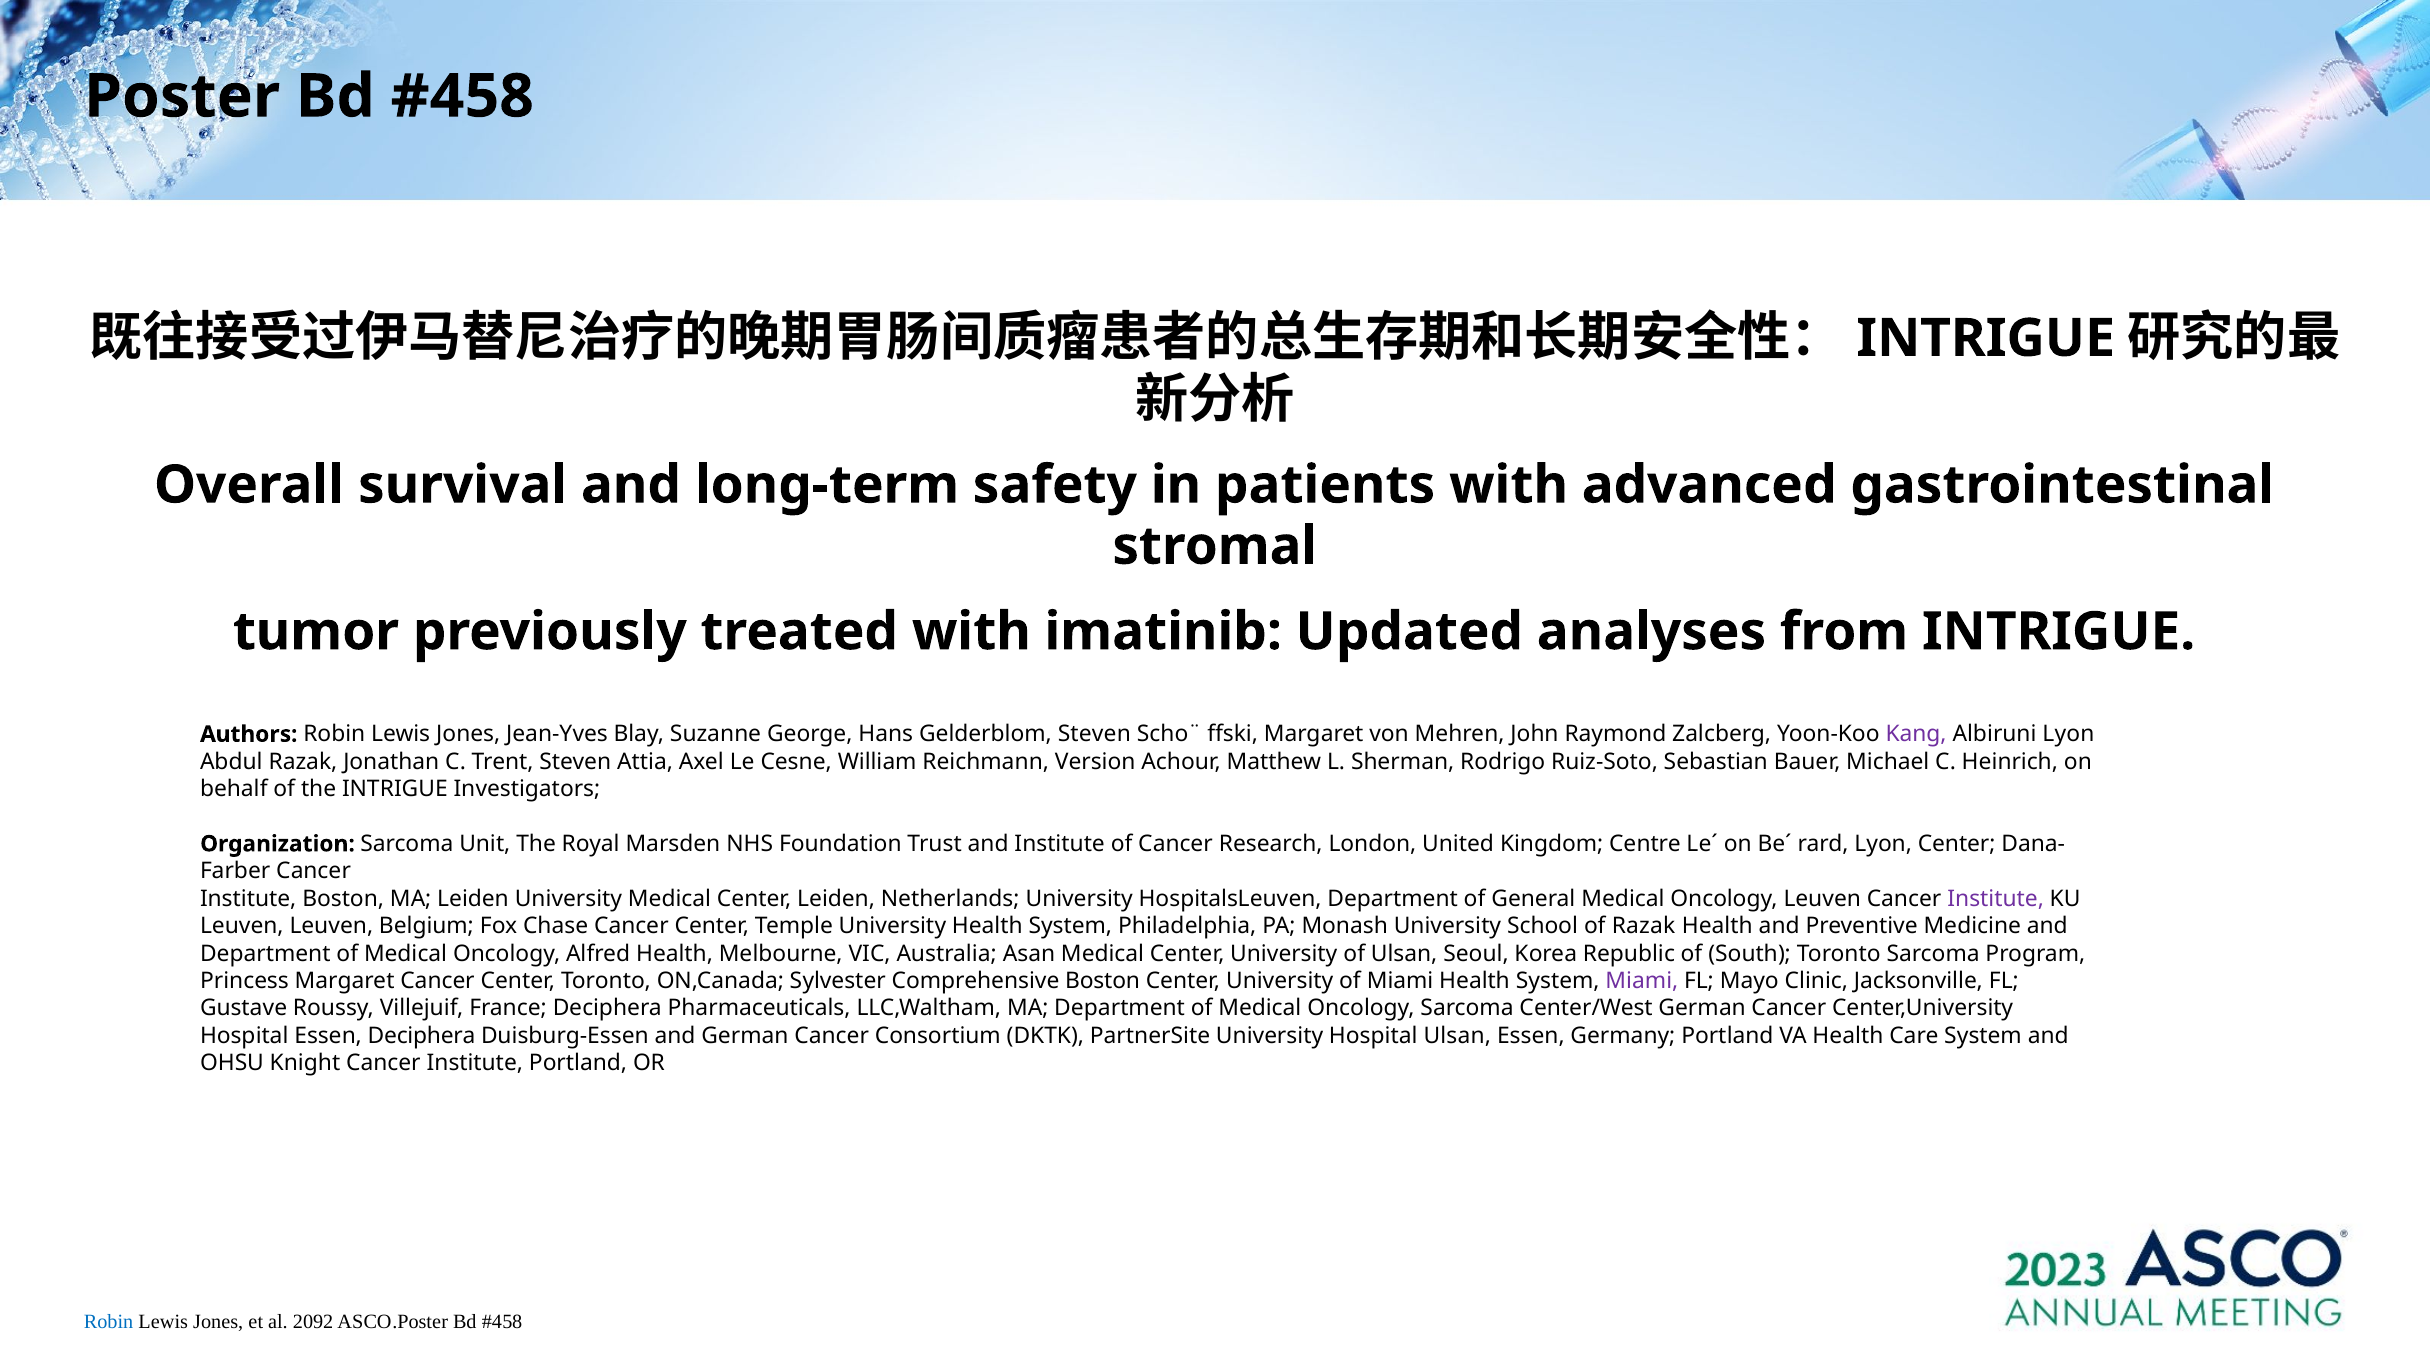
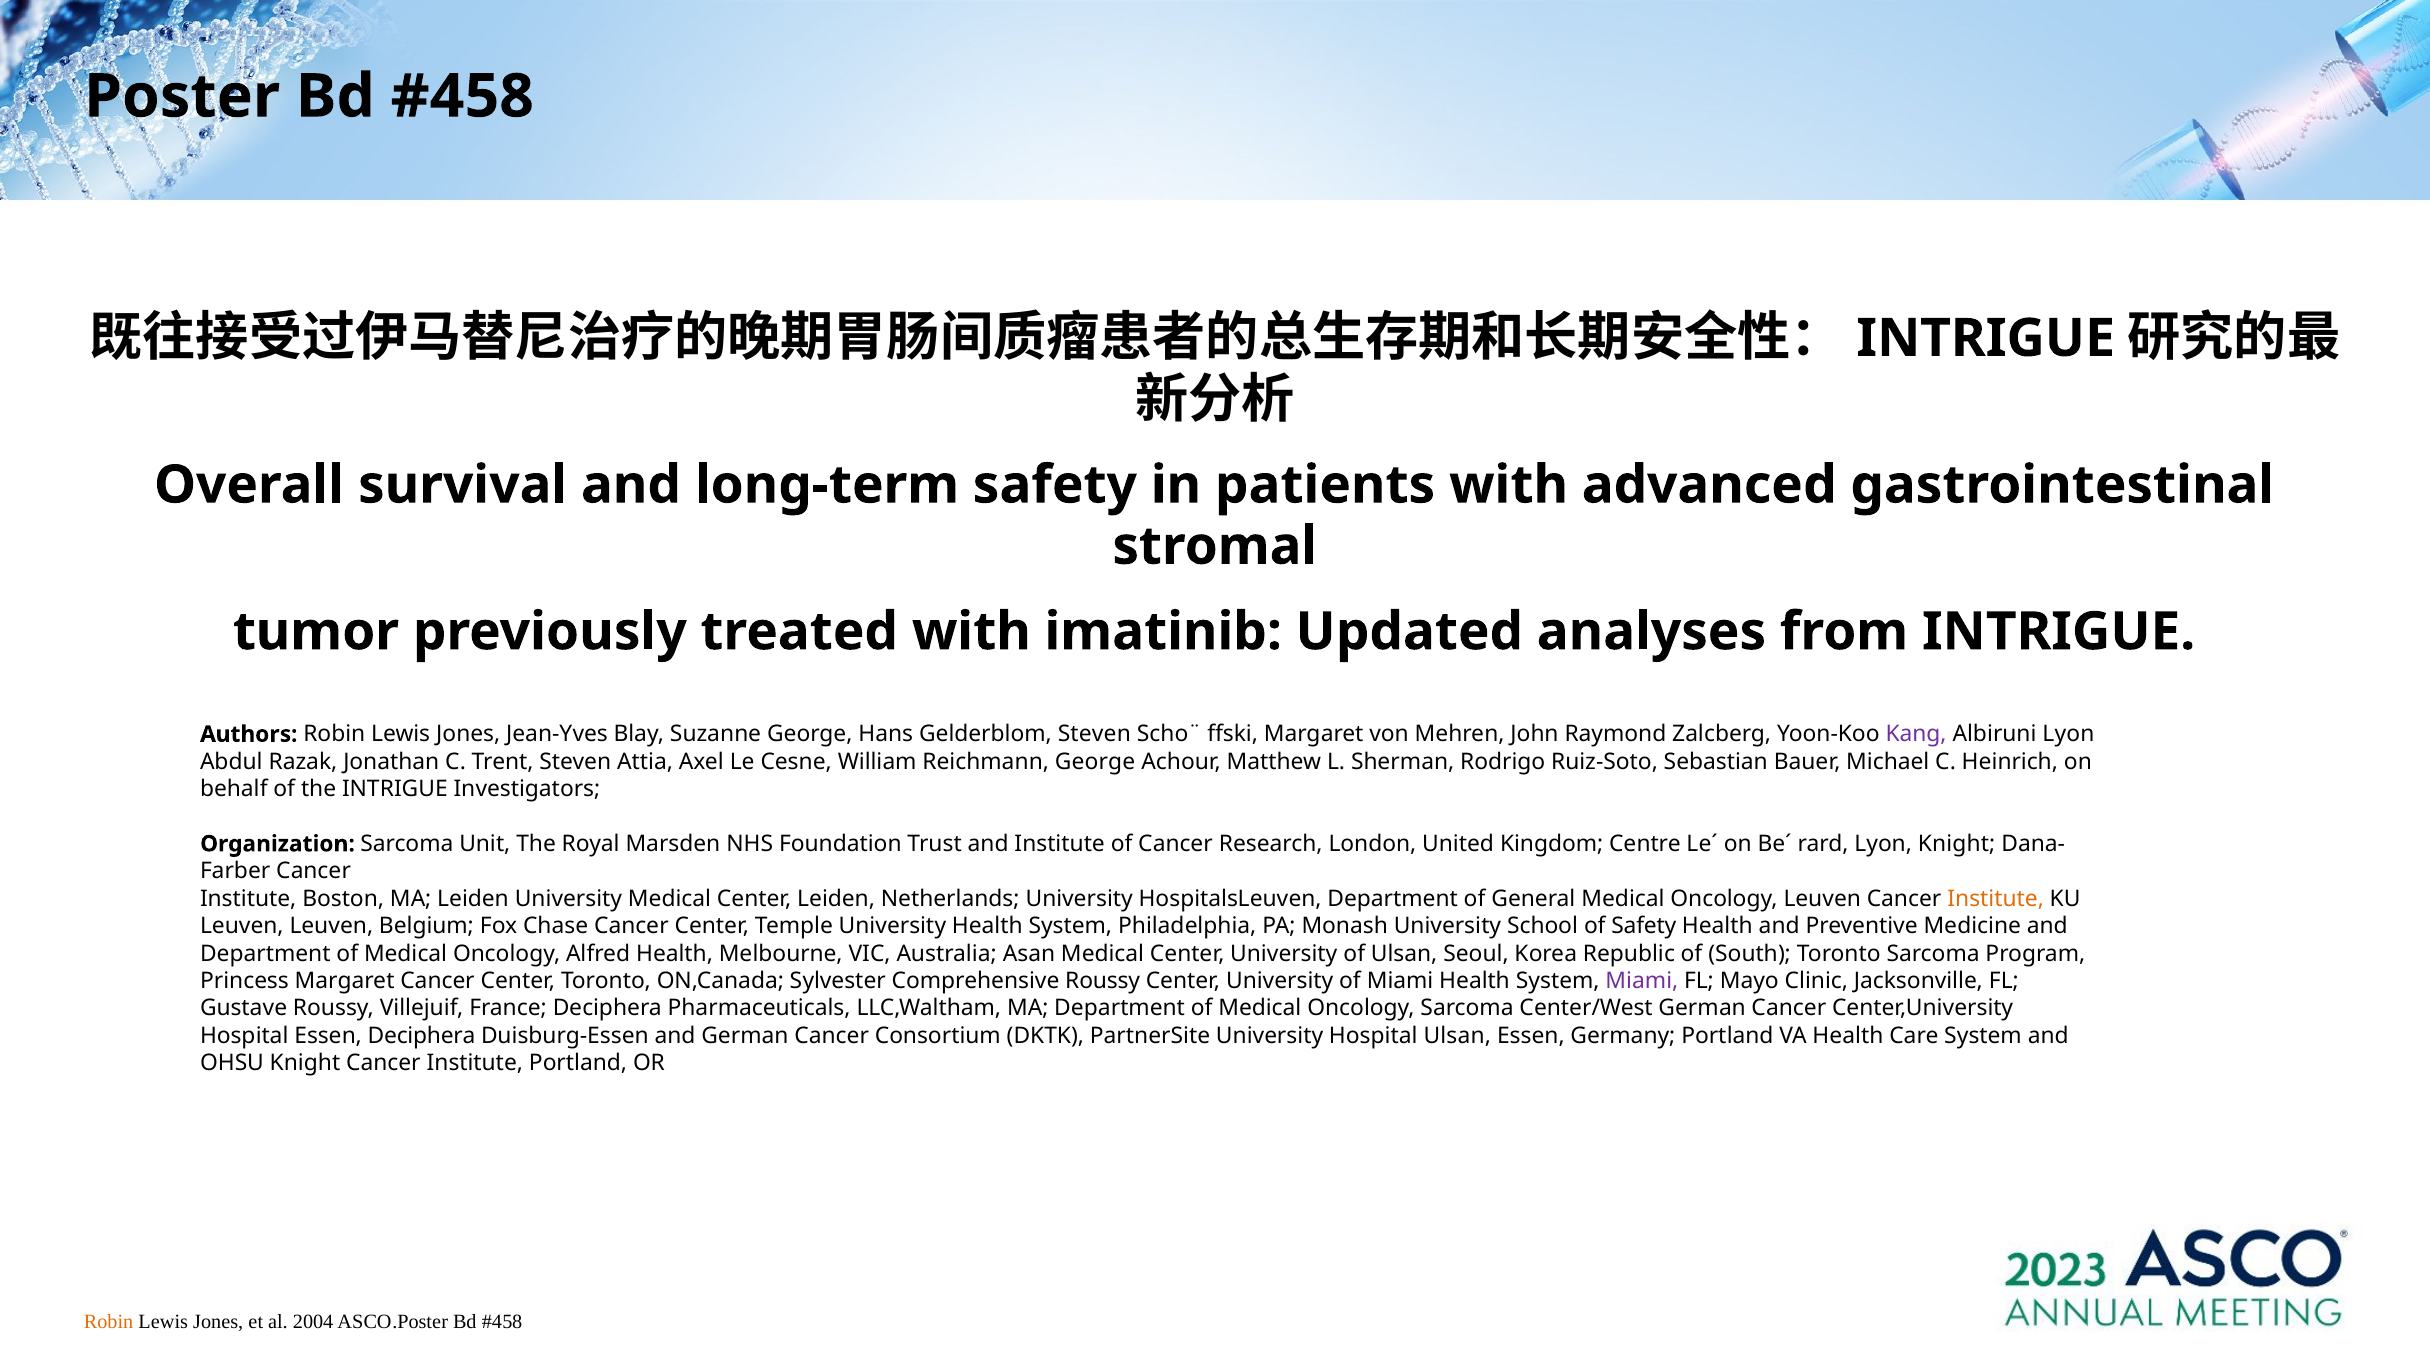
Reichmann Version: Version -> George (1095, 762)
Lyon Center: Center -> Knight (1957, 844)
Institute colour: purple -> orange (1996, 899)
of Razak: Razak -> Safety (1644, 926)
Comprehensive Boston: Boston -> Roussy (1103, 981)
Robin colour: blue -> orange (109, 1321)
2092: 2092 -> 2004 (313, 1321)
